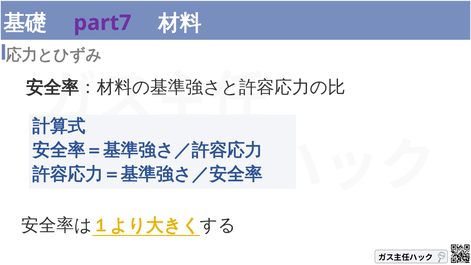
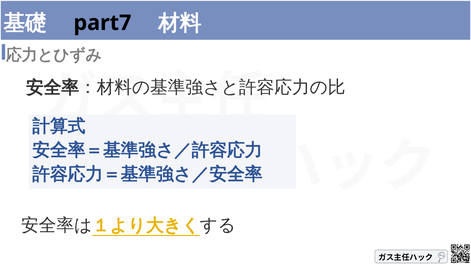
part7 colour: purple -> black (102, 23)
